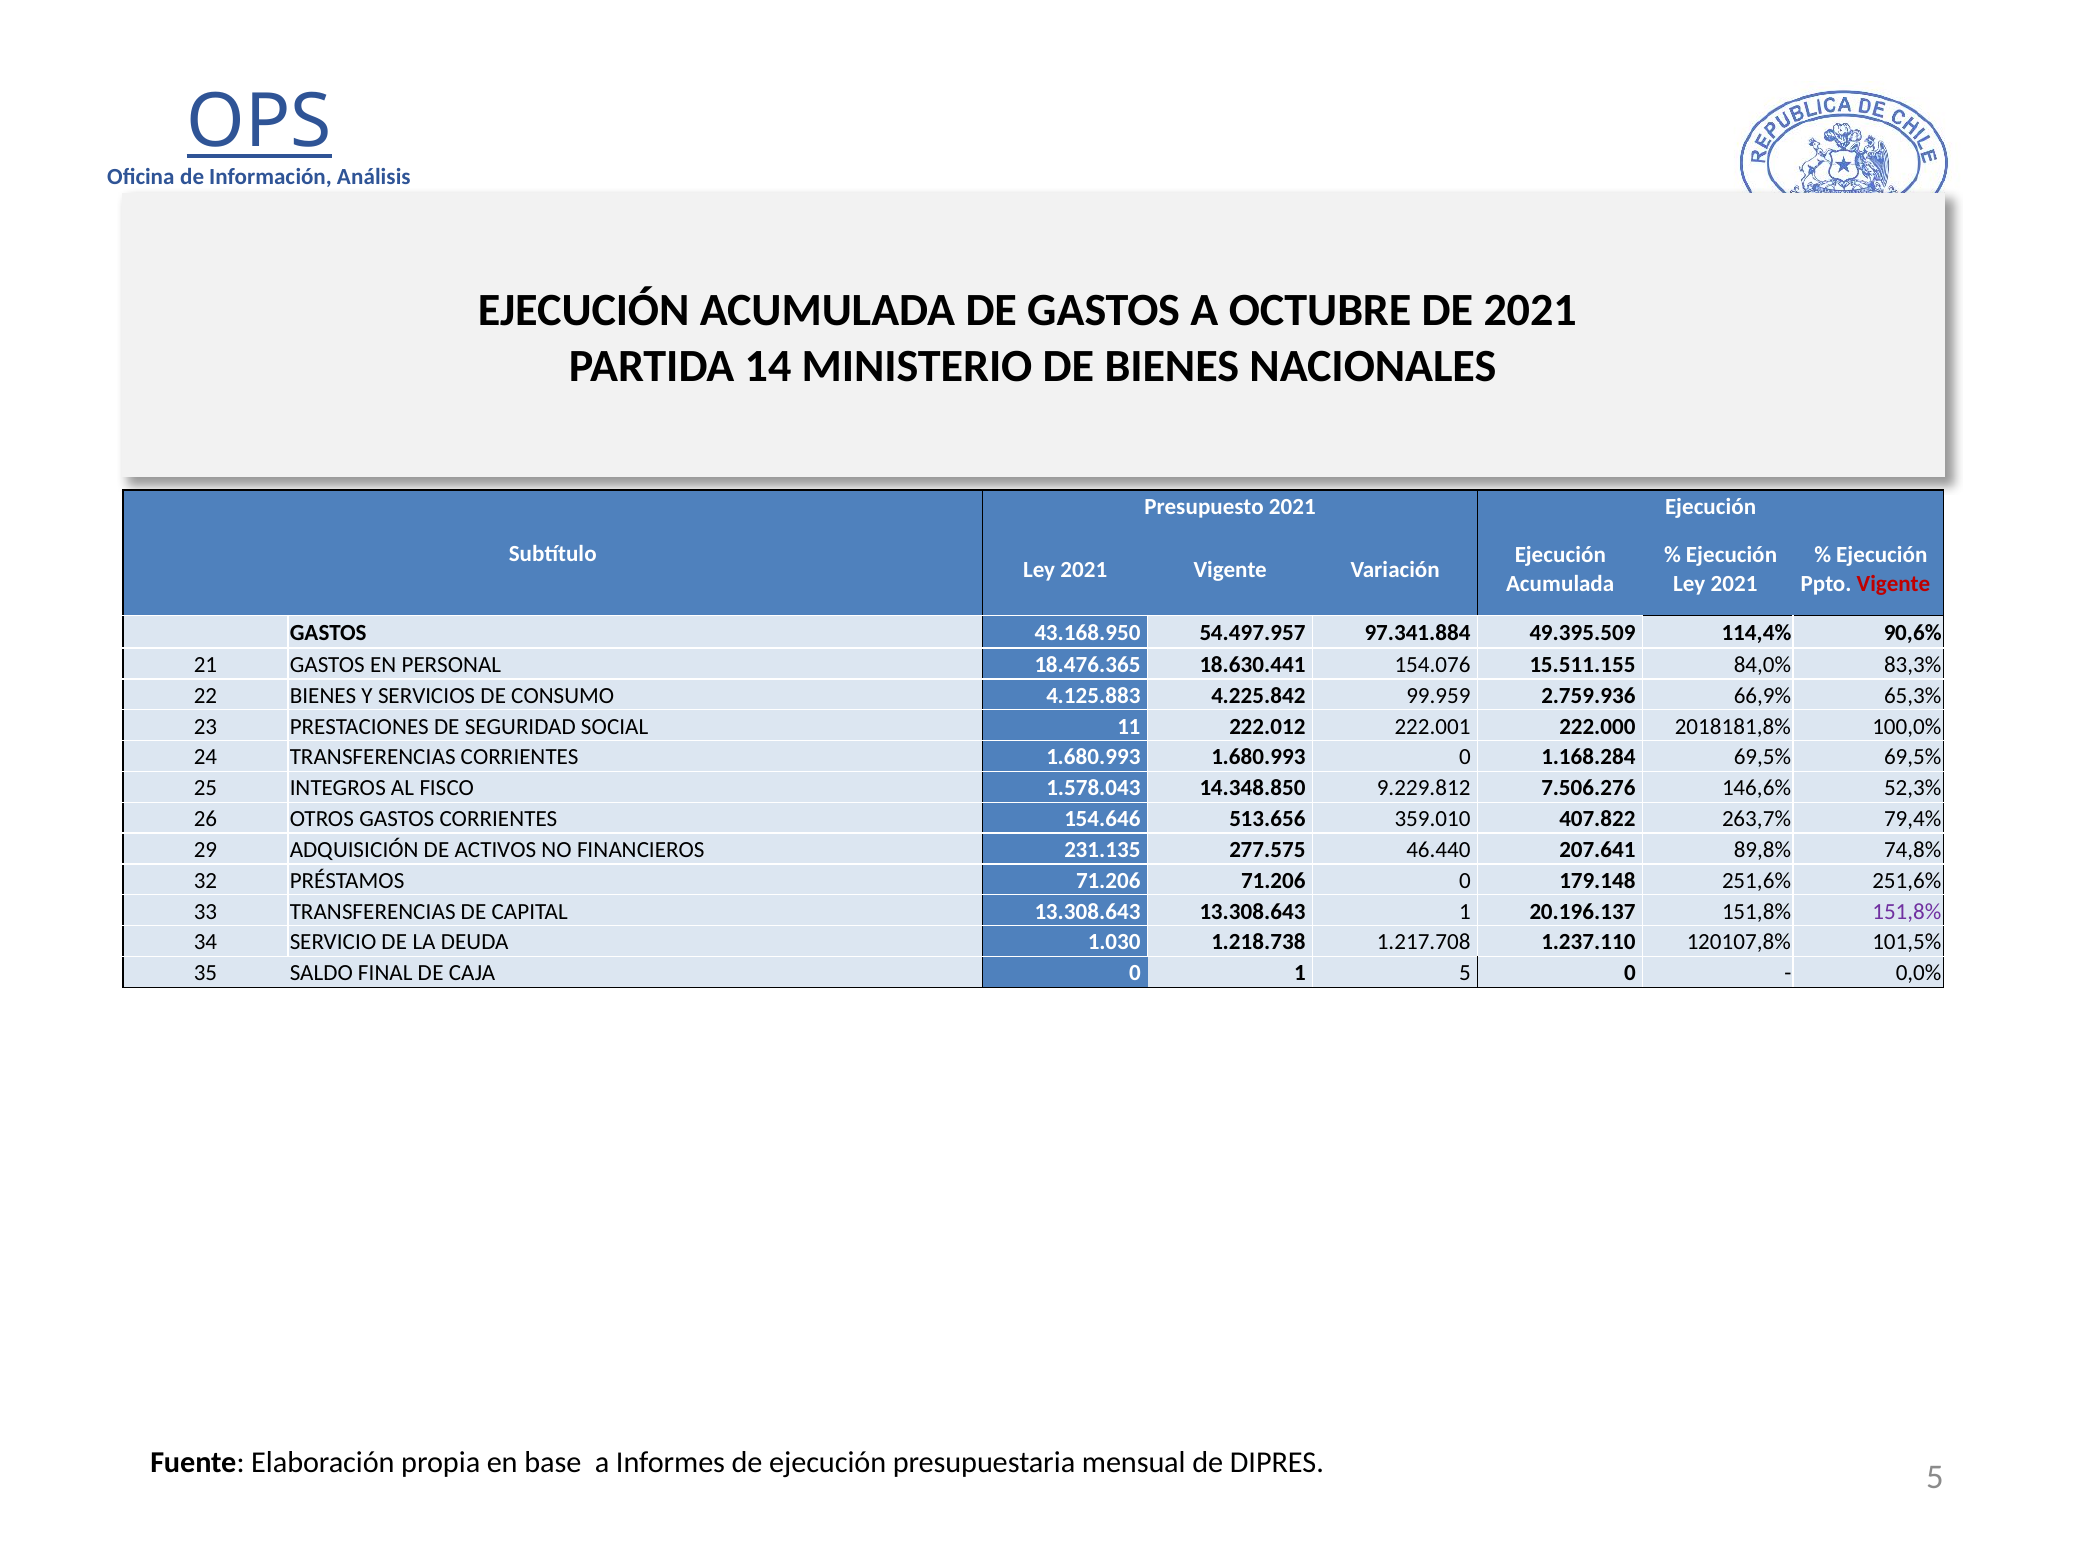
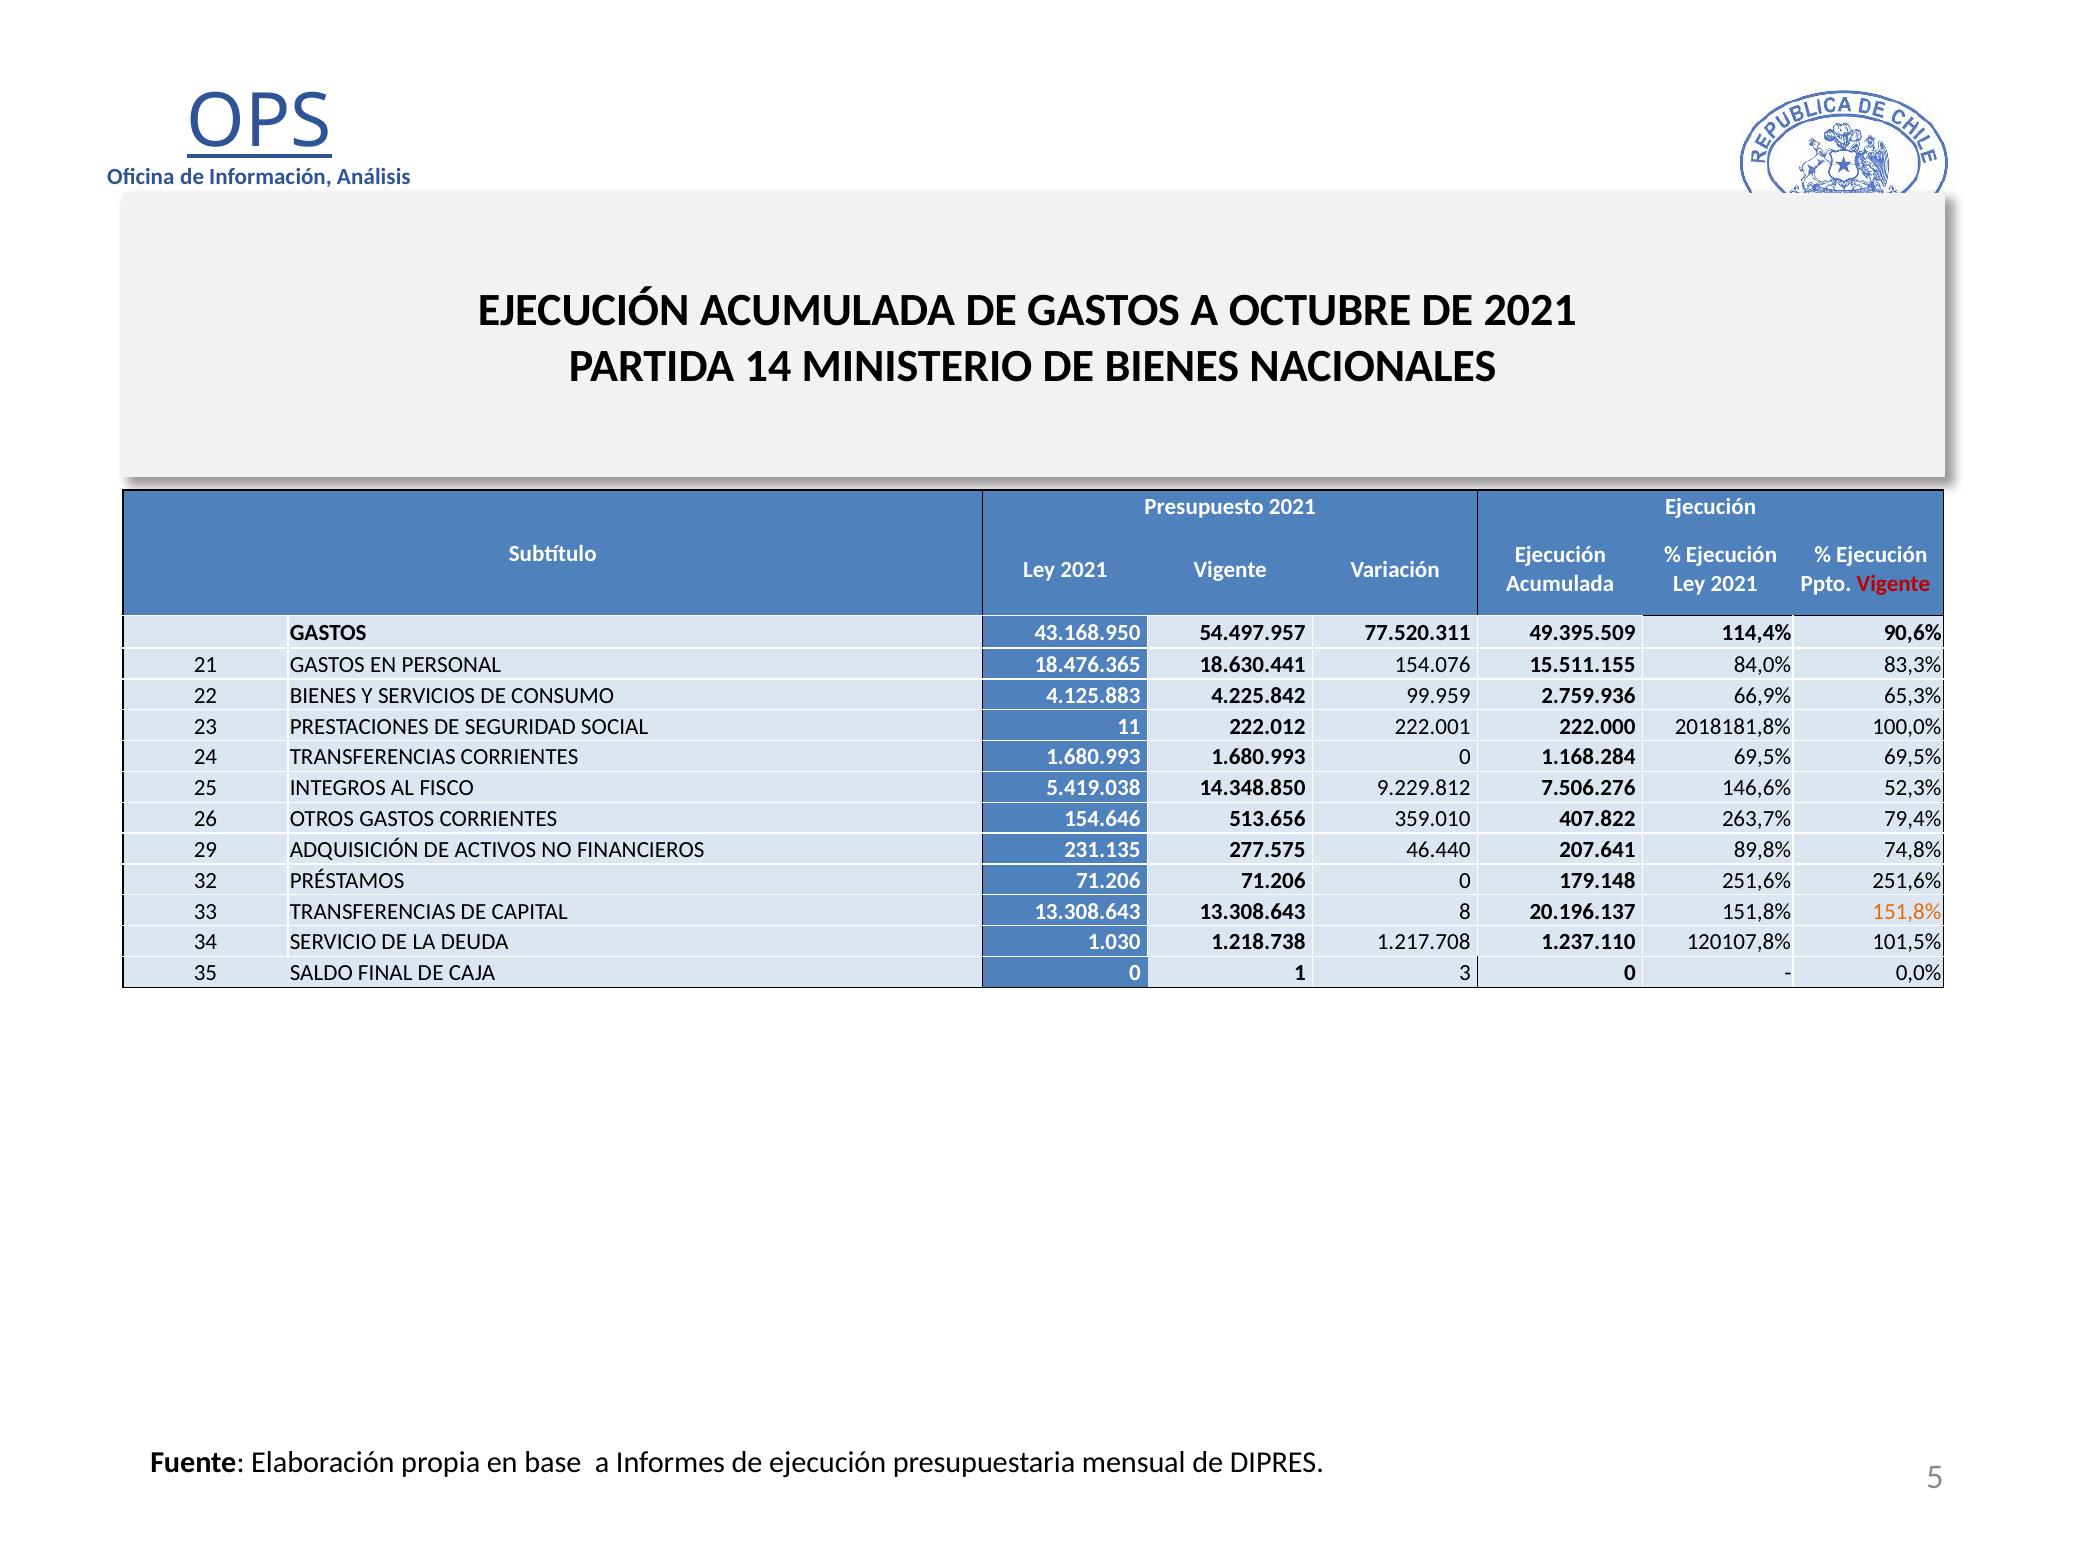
97.341.884: 97.341.884 -> 77.520.311 (1417, 633)
1.578.043: 1.578.043 -> 5.419.038 (1093, 788)
13.308.643 1: 1 -> 8 (1465, 912)
151,8% colour: purple -> orange (1907, 912)
1 5: 5 -> 3 (1465, 973)
